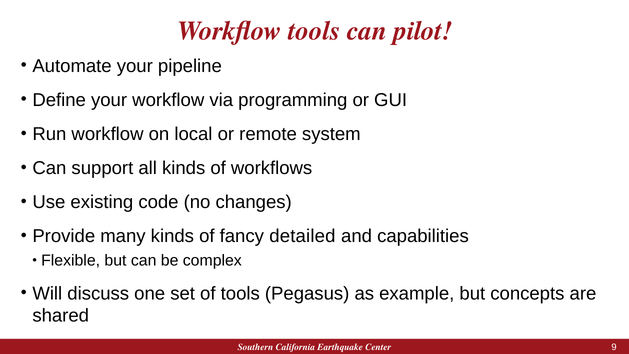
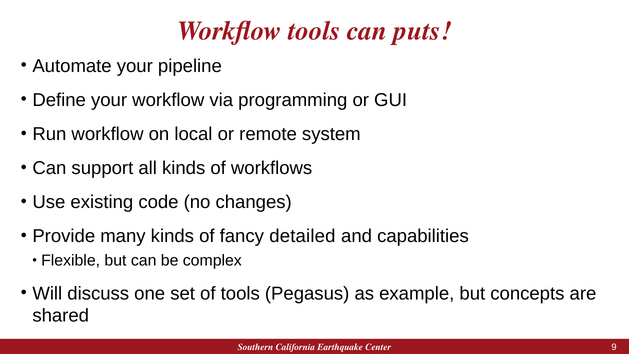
pilot: pilot -> puts (423, 31)
